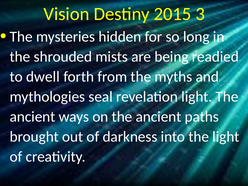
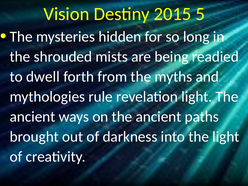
3: 3 -> 5 (200, 14)
seal: seal -> rule (101, 97)
